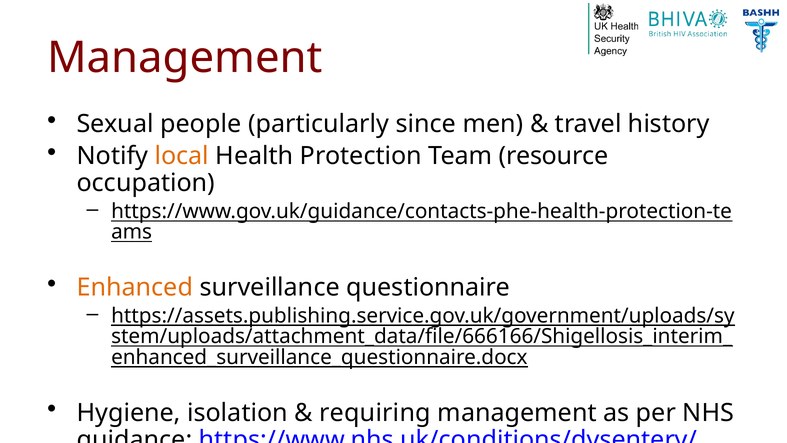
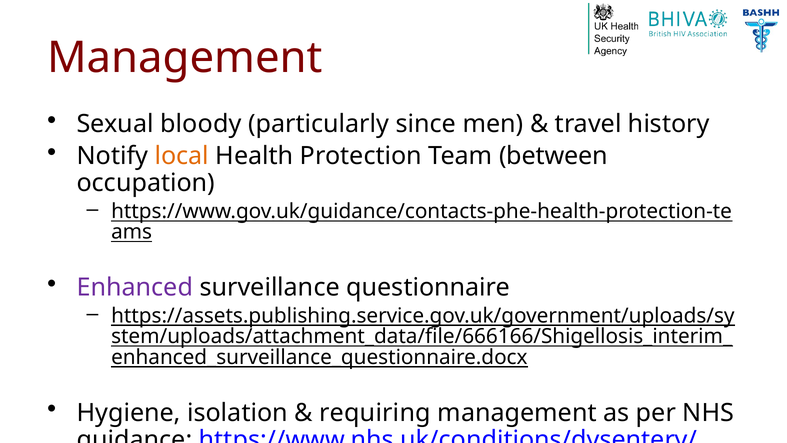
people: people -> bloody (201, 124)
resource: resource -> between (554, 156)
Enhanced colour: orange -> purple (135, 287)
